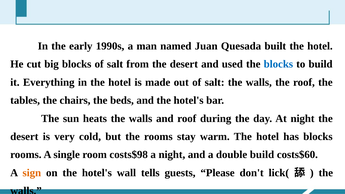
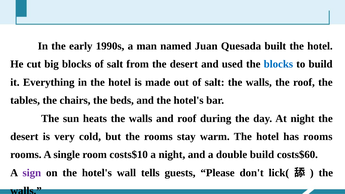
has blocks: blocks -> rooms (318, 137)
costs$98: costs$98 -> costs$10 (129, 155)
sign colour: orange -> purple (32, 173)
